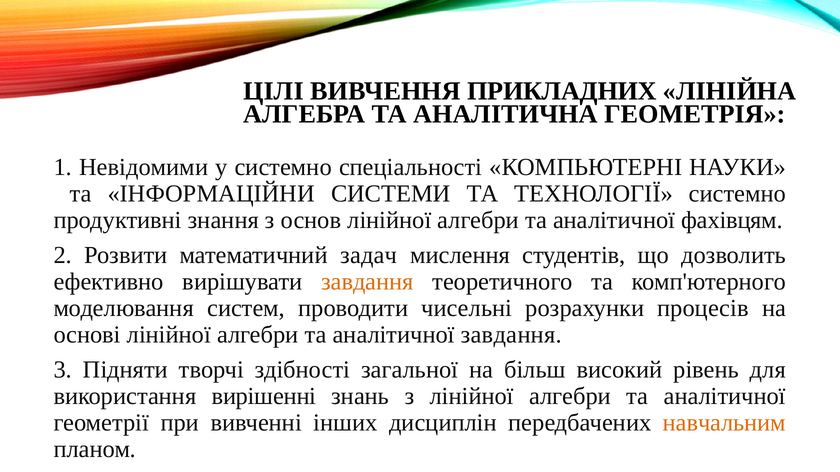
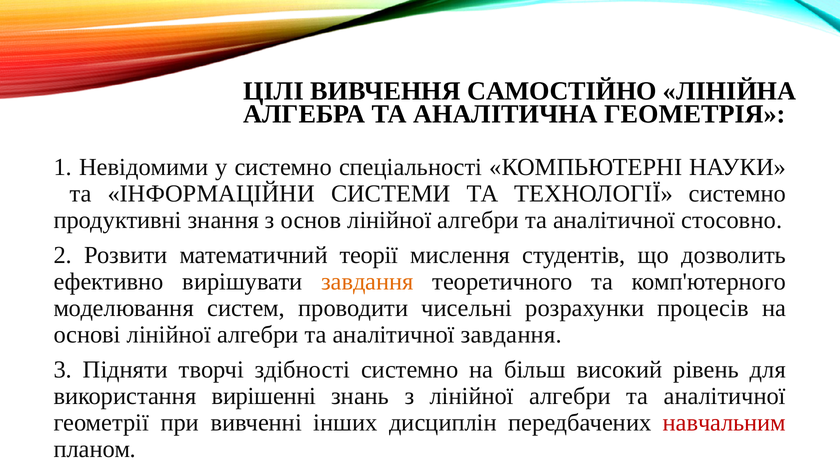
ПРИКЛАДНИХ: ПРИКЛАДНИХ -> САМОСТІЙНО (562, 91)
фахівцям: фахівцям -> стосовно (732, 220)
задач: задач -> теорії (369, 256)
здібності загальної: загальної -> системно (410, 370)
навчальним colour: orange -> red (724, 423)
